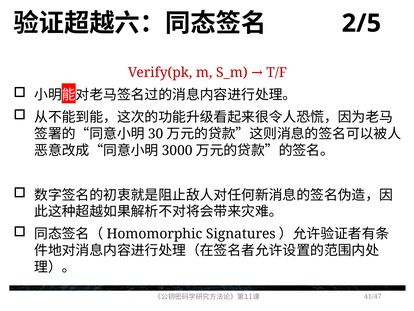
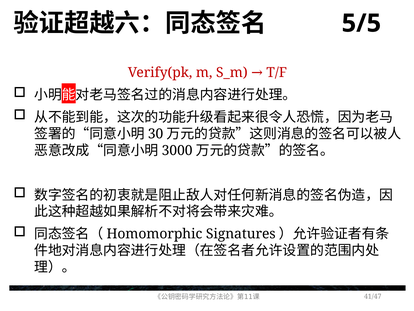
2/5: 2/5 -> 5/5 (361, 23)
